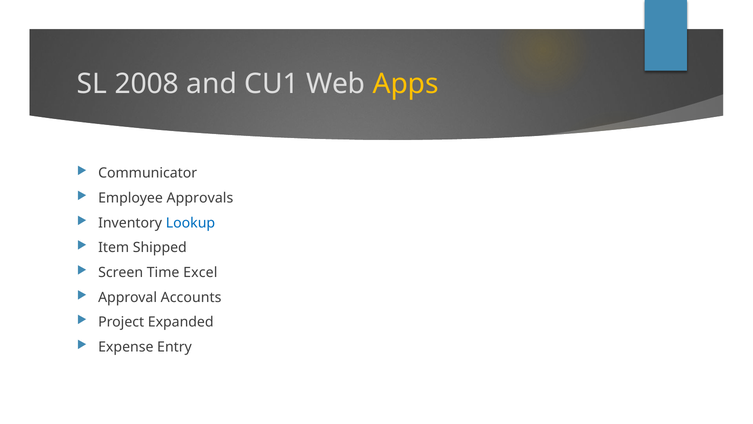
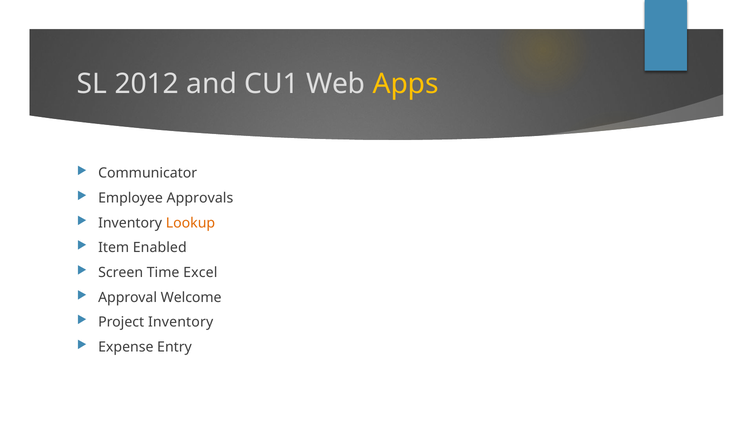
2008: 2008 -> 2012 (147, 84)
Lookup colour: blue -> orange (190, 223)
Shipped: Shipped -> Enabled (160, 247)
Accounts: Accounts -> Welcome (191, 297)
Project Expanded: Expanded -> Inventory (181, 322)
